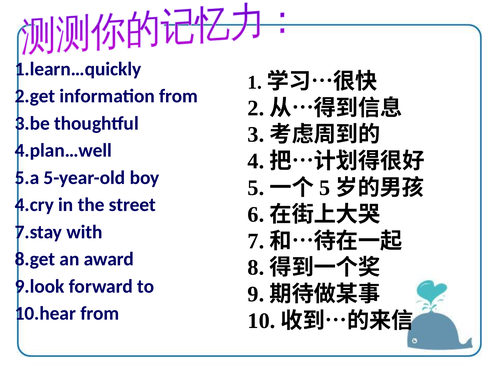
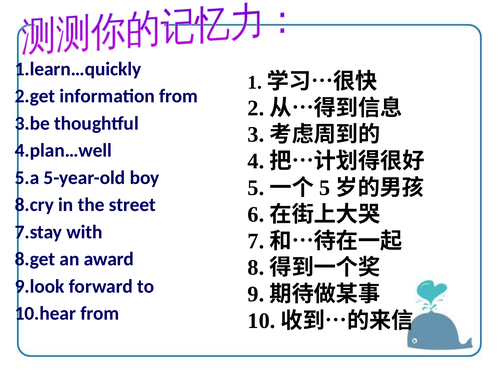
4.cry: 4.cry -> 8.cry (34, 205)
